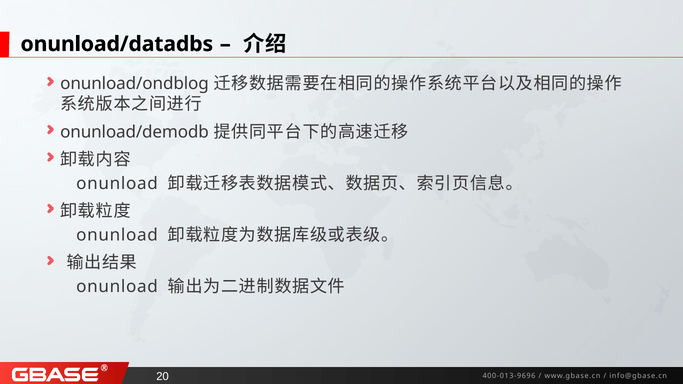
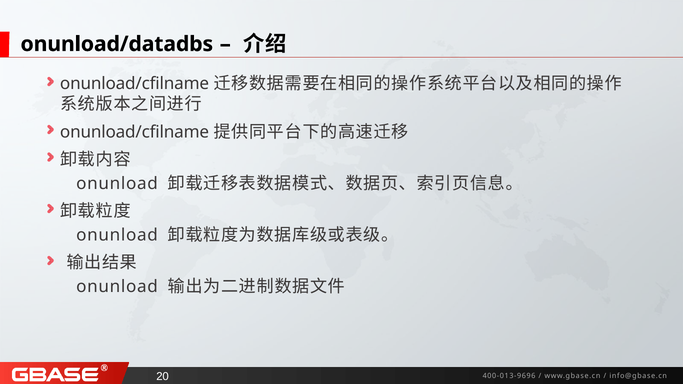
onunload/ondblog: onunload/ondblog -> onunload/cfilname (135, 84)
onunload/demodb: onunload/demodb -> onunload/cfilname (135, 132)
